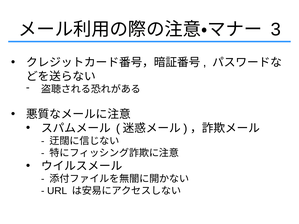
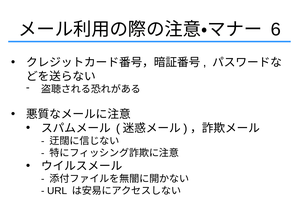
3: 3 -> 6 (276, 29)
